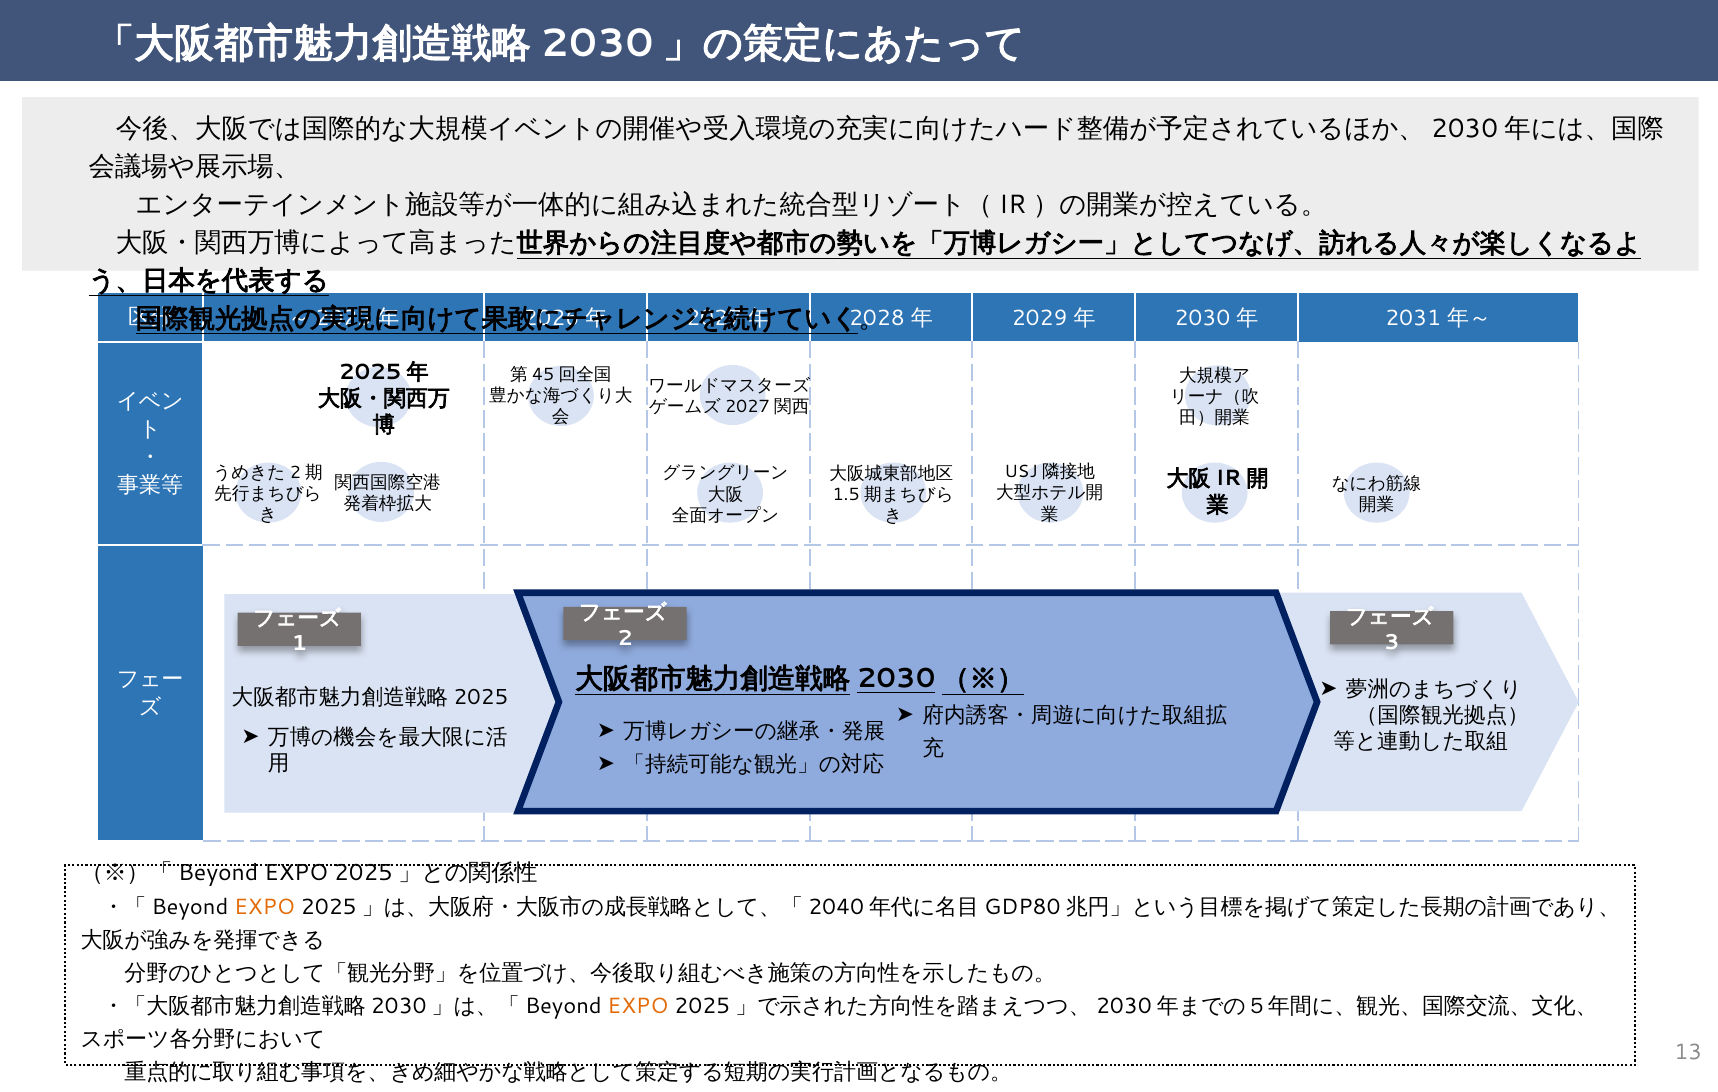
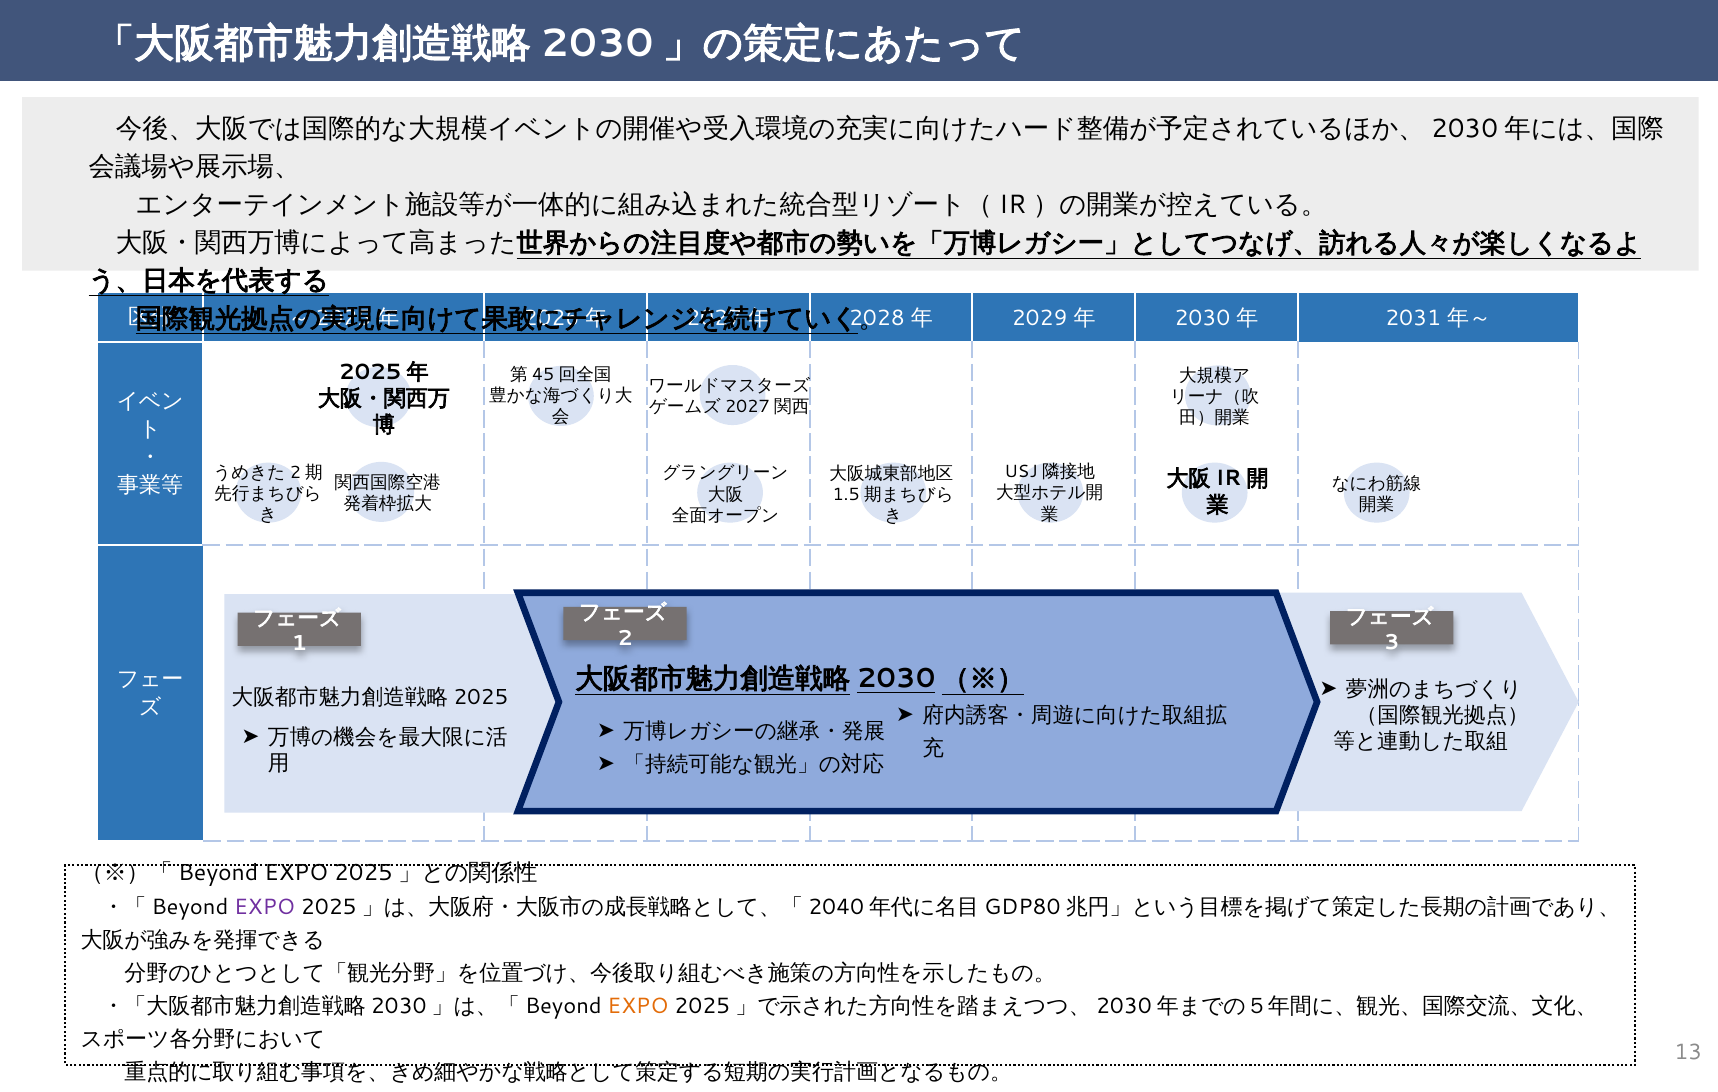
EXPO colour: orange -> purple (265, 907)
